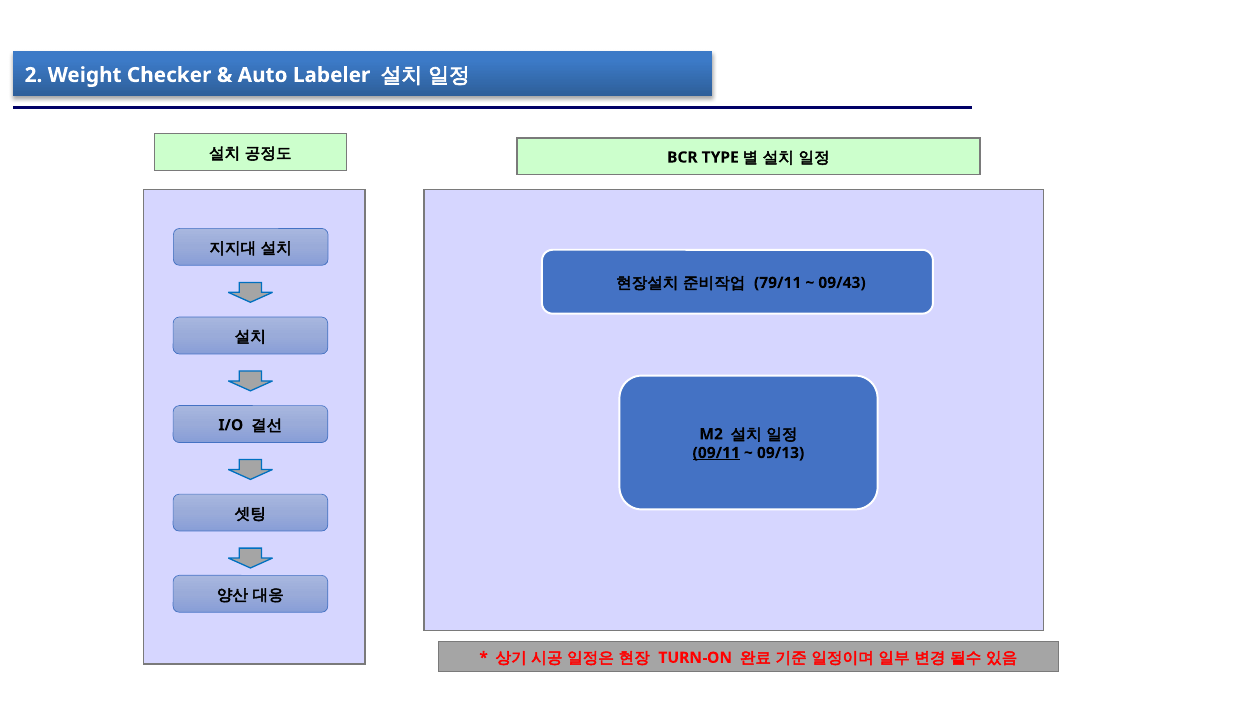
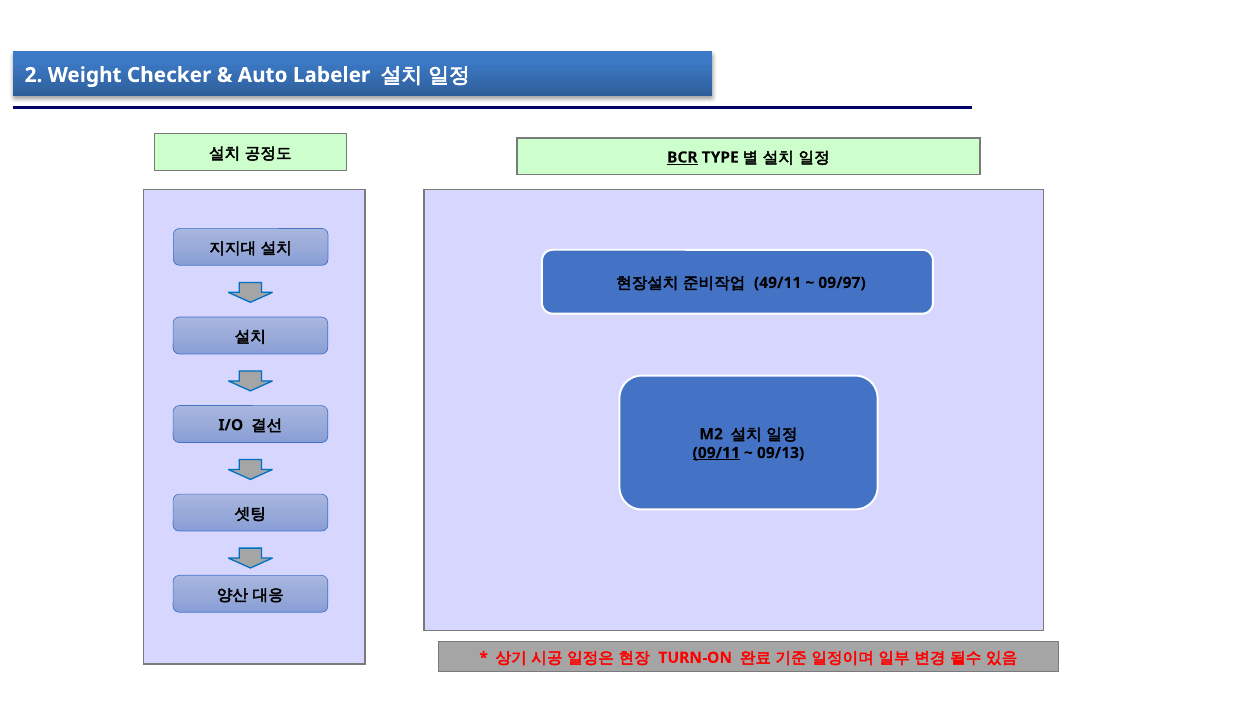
BCR underline: none -> present (682, 157)
79/11: 79/11 -> 49/11 (778, 283)
09/43: 09/43 -> 09/97 (842, 283)
